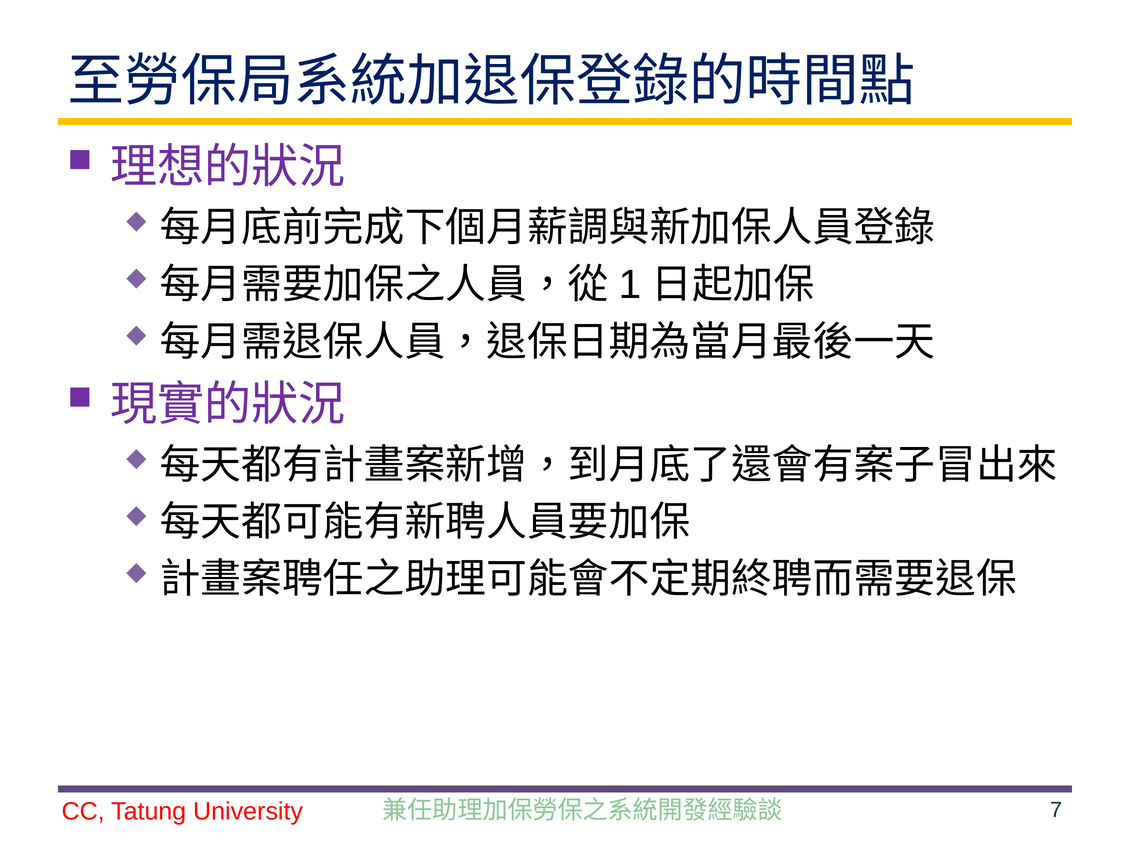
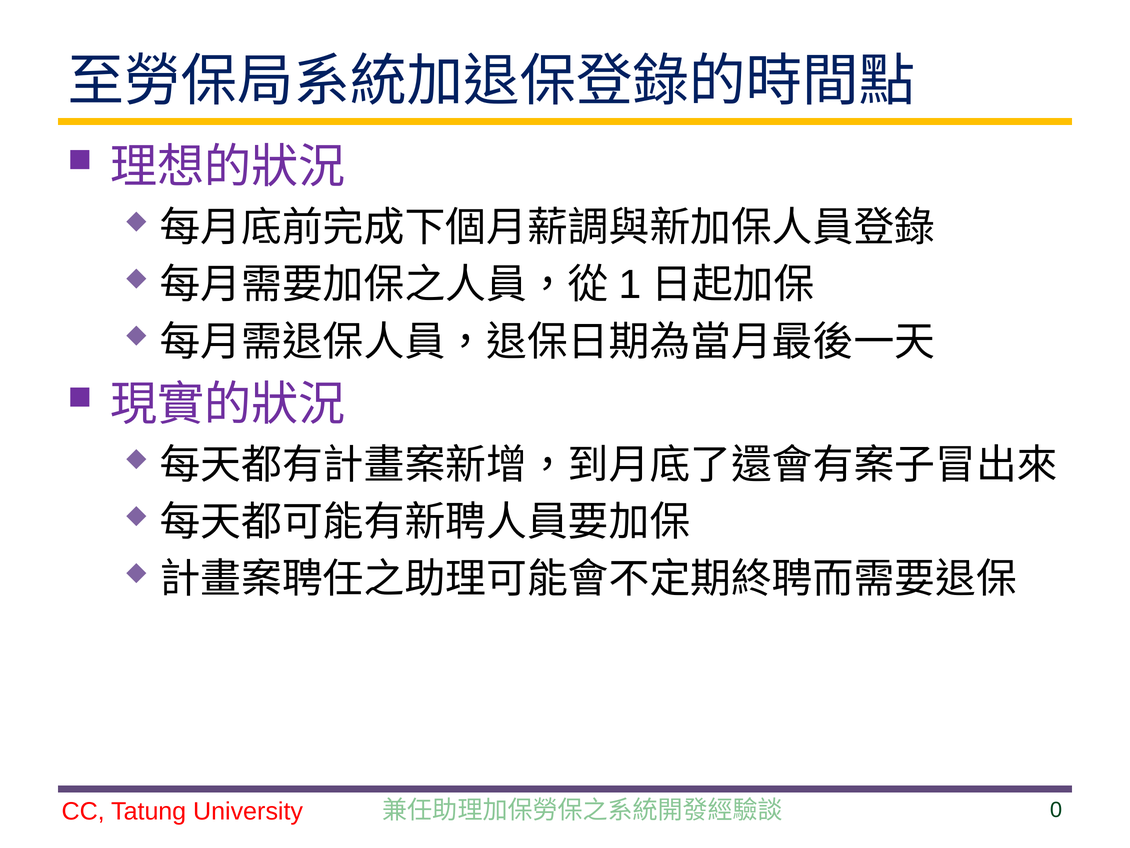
7: 7 -> 0 (1056, 810)
